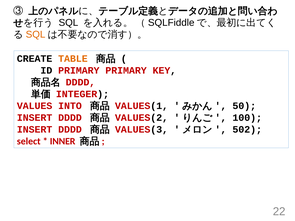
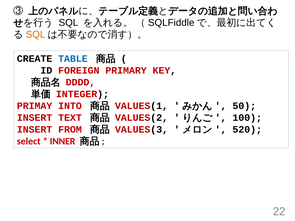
TABLE colour: orange -> blue (73, 59)
ID PRIMARY: PRIMARY -> FOREIGN (79, 71)
VALUES: VALUES -> PRIMAY (35, 106)
DDDD: DDDD -> TEXT (70, 118)
DDDD: DDDD -> FROM (70, 130)
502: 502 -> 520 (247, 130)
